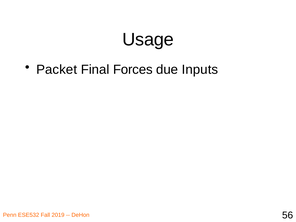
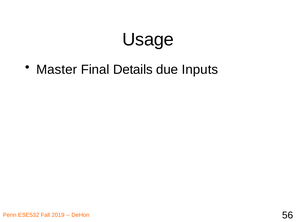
Packet: Packet -> Master (57, 69)
Forces: Forces -> Details (133, 69)
